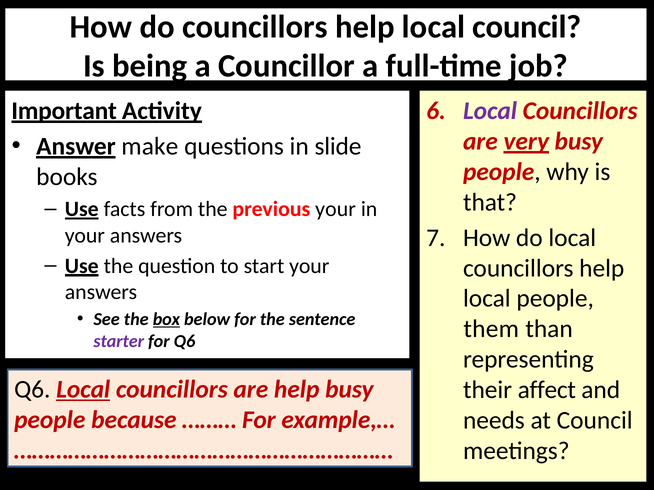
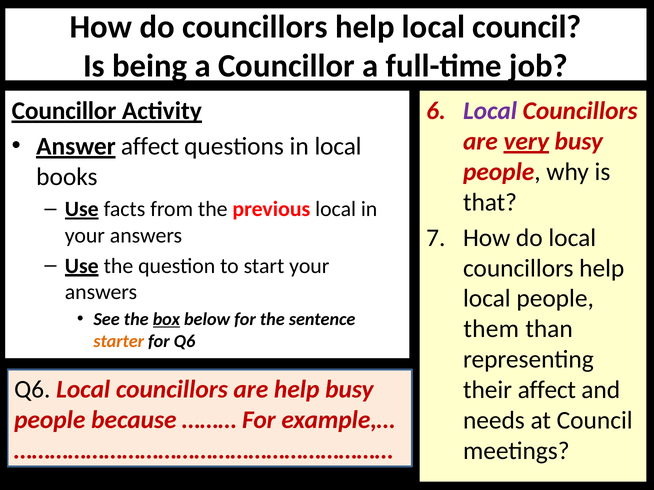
Important: Important -> Councillor (64, 111)
Answer make: make -> affect (150, 147)
in slide: slide -> local (338, 147)
previous your: your -> local (336, 209)
starter colour: purple -> orange (119, 341)
Local underline: present -> none (83, 390)
